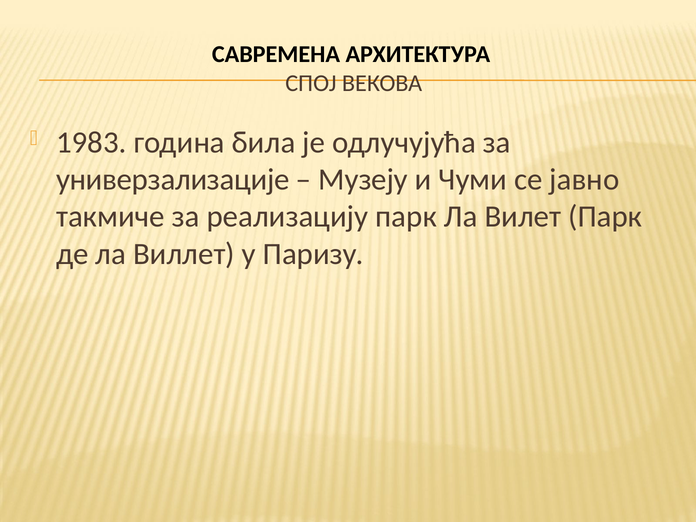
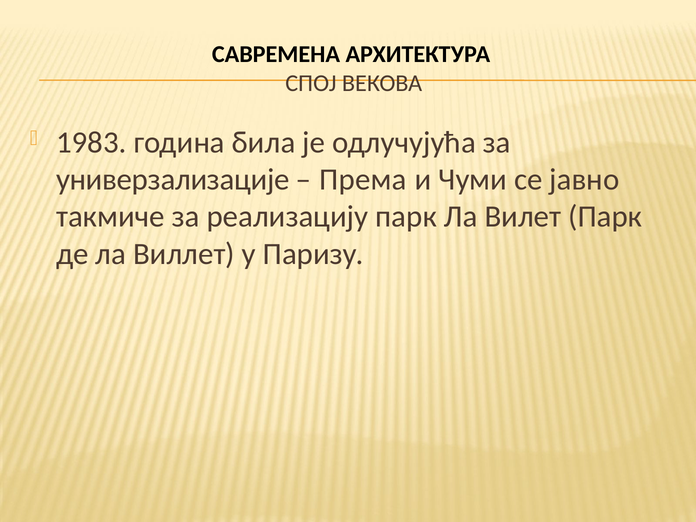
Музеју: Музеју -> Према (363, 180)
